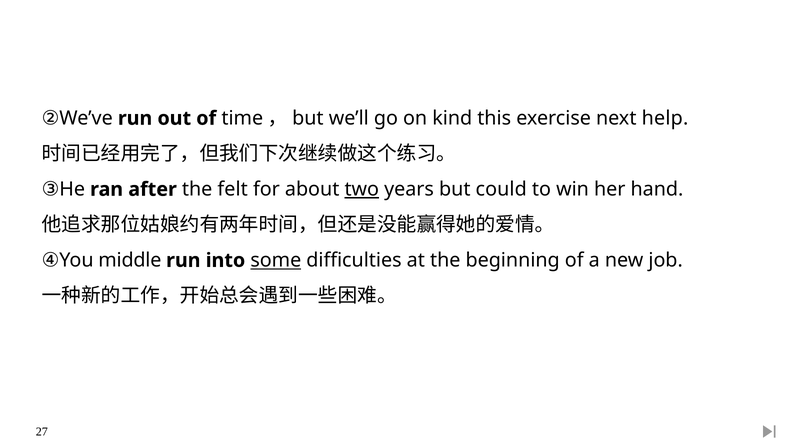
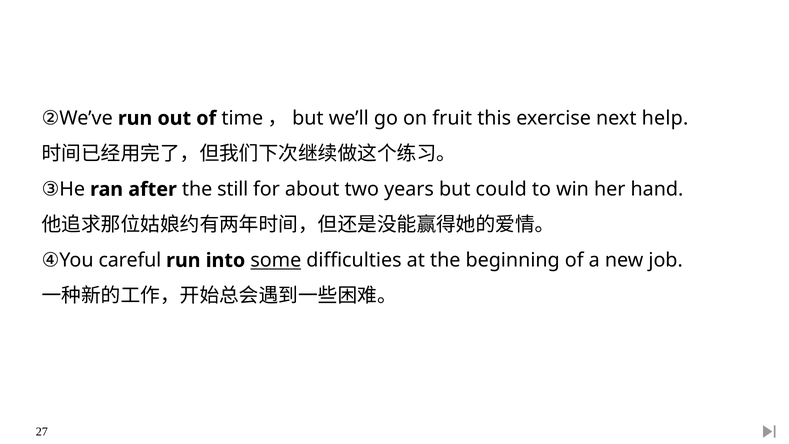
kind: kind -> fruit (452, 118)
felt: felt -> still (233, 189)
two underline: present -> none (362, 189)
middle: middle -> careful (130, 260)
